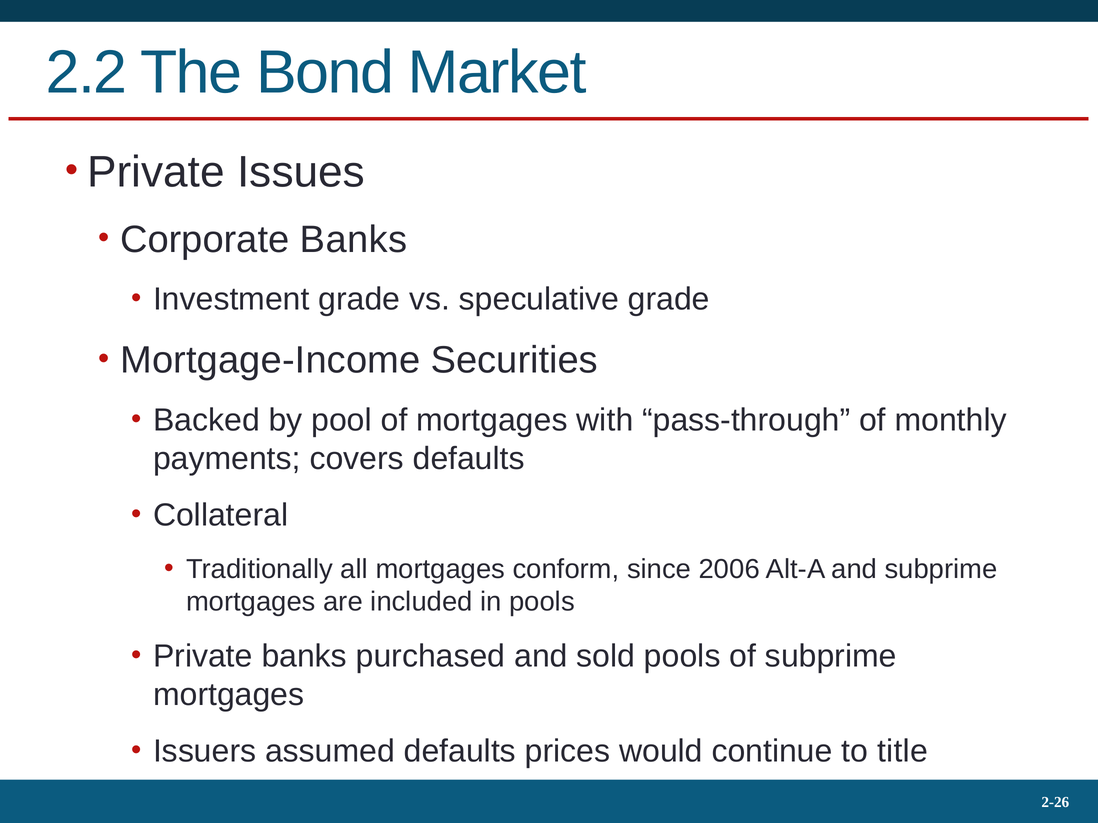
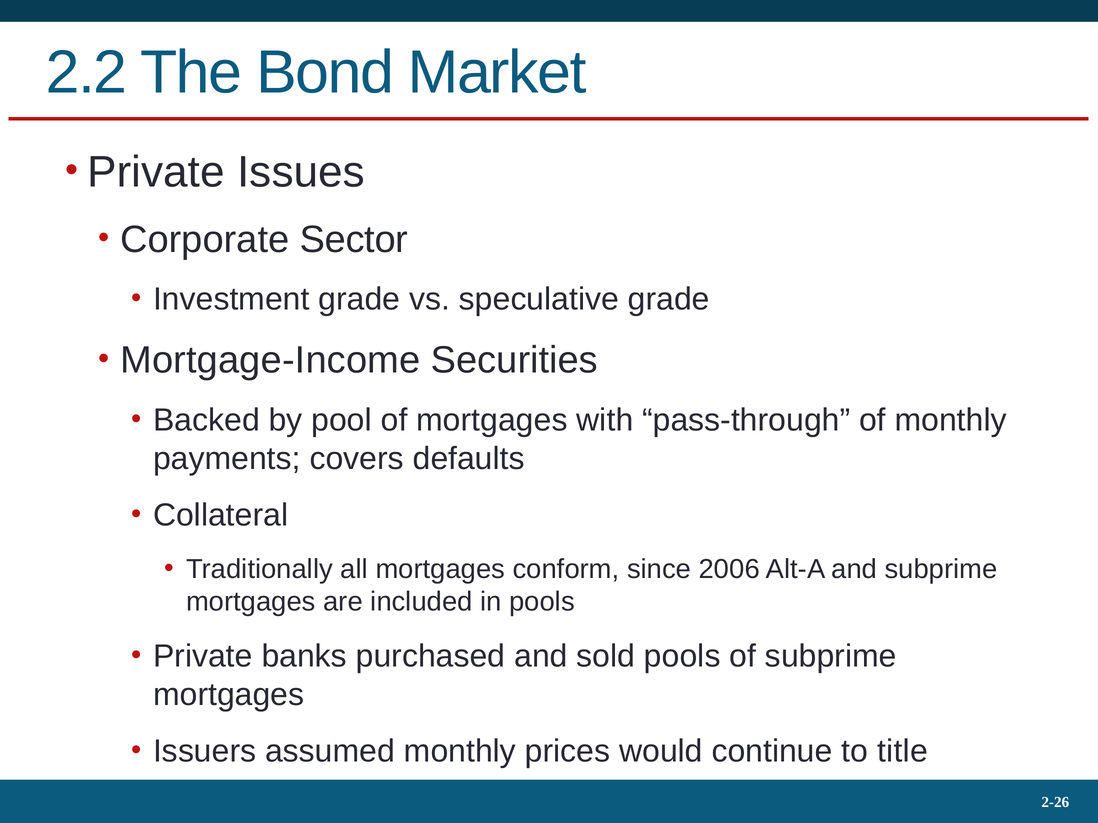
Corporate Banks: Banks -> Sector (354, 240)
assumed defaults: defaults -> monthly (460, 752)
